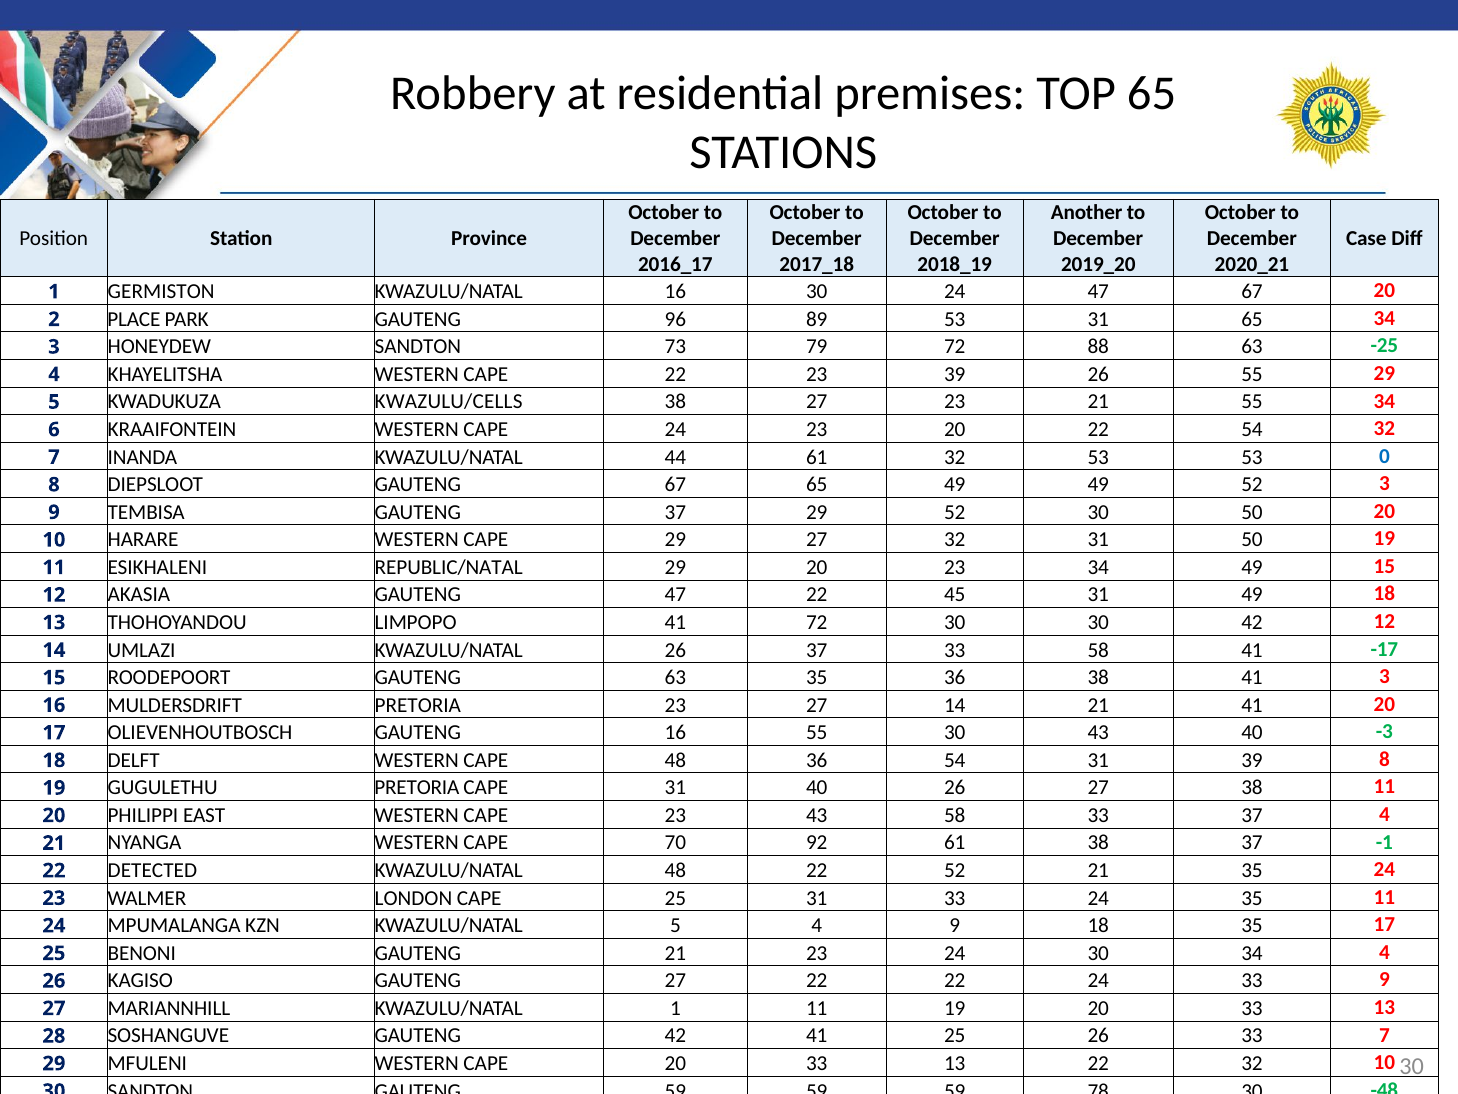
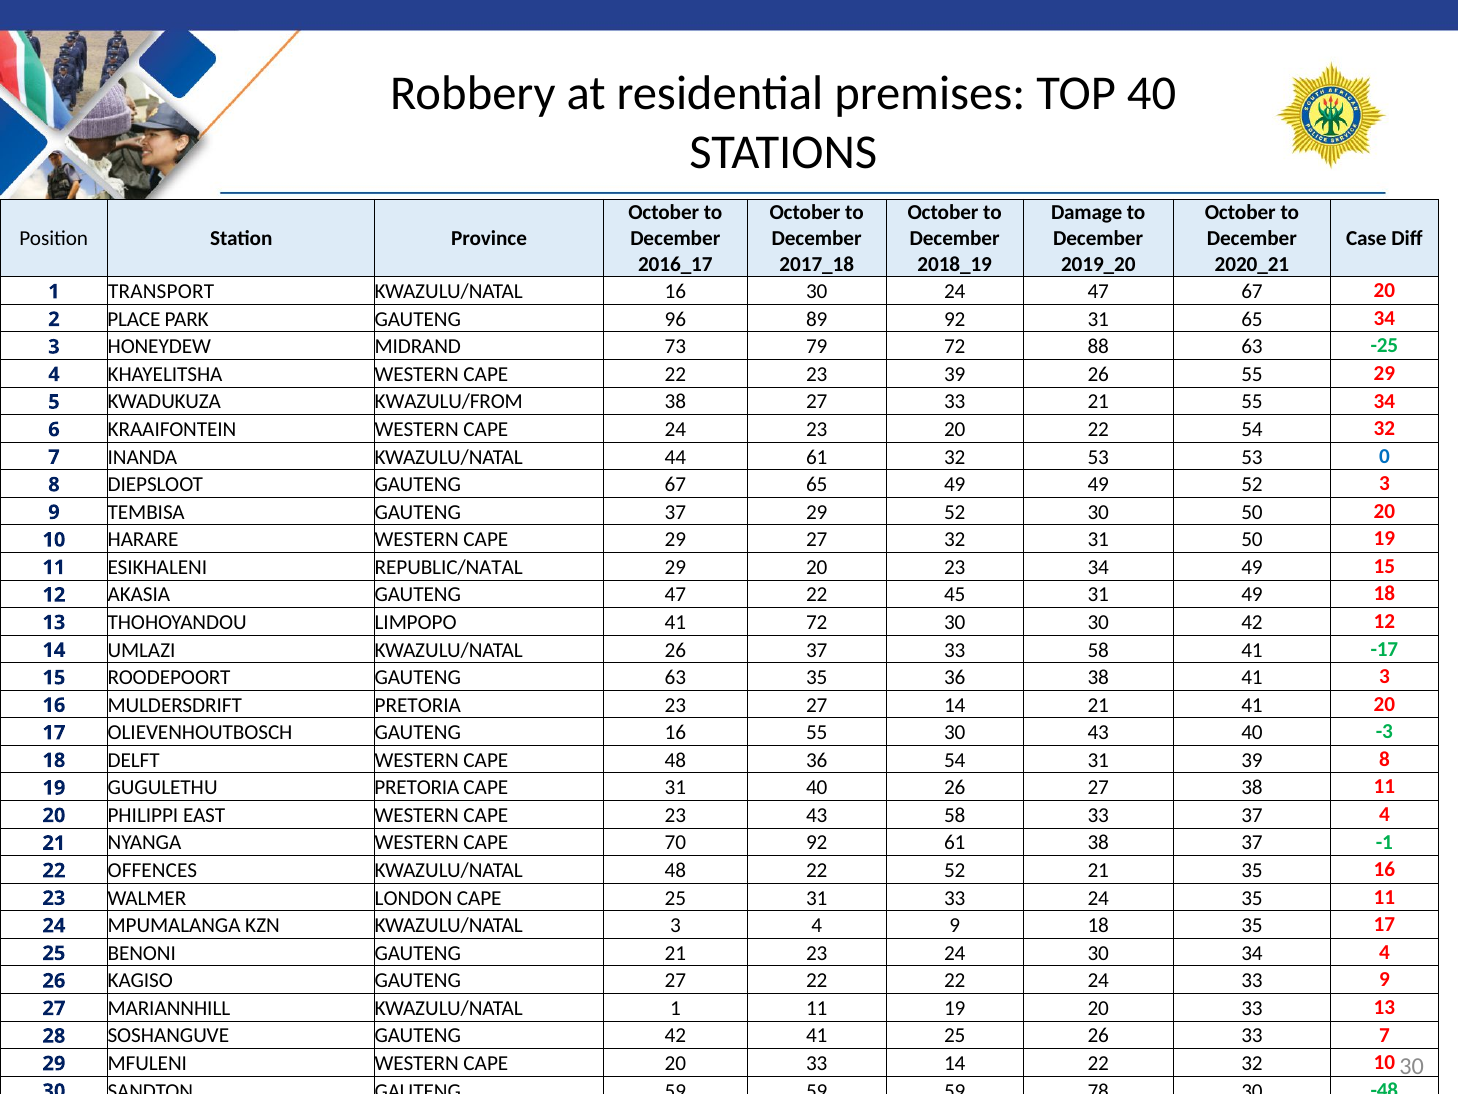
TOP 65: 65 -> 40 (1151, 94)
Another: Another -> Damage (1087, 212)
GERMISTON: GERMISTON -> TRANSPORT (161, 292)
89 53: 53 -> 92 (955, 319)
HONEYDEW SANDTON: SANDTON -> MIDRAND (418, 347)
KWAZULU/CELLS: KWAZULU/CELLS -> KWAZULU/FROM (449, 402)
27 23: 23 -> 33 (955, 402)
DETECTED: DETECTED -> OFFENCES (152, 870)
35 24: 24 -> 16 (1384, 869)
KWAZULU/NATAL 5: 5 -> 3 (675, 925)
CAPE 20 33 13: 13 -> 14 (955, 1063)
